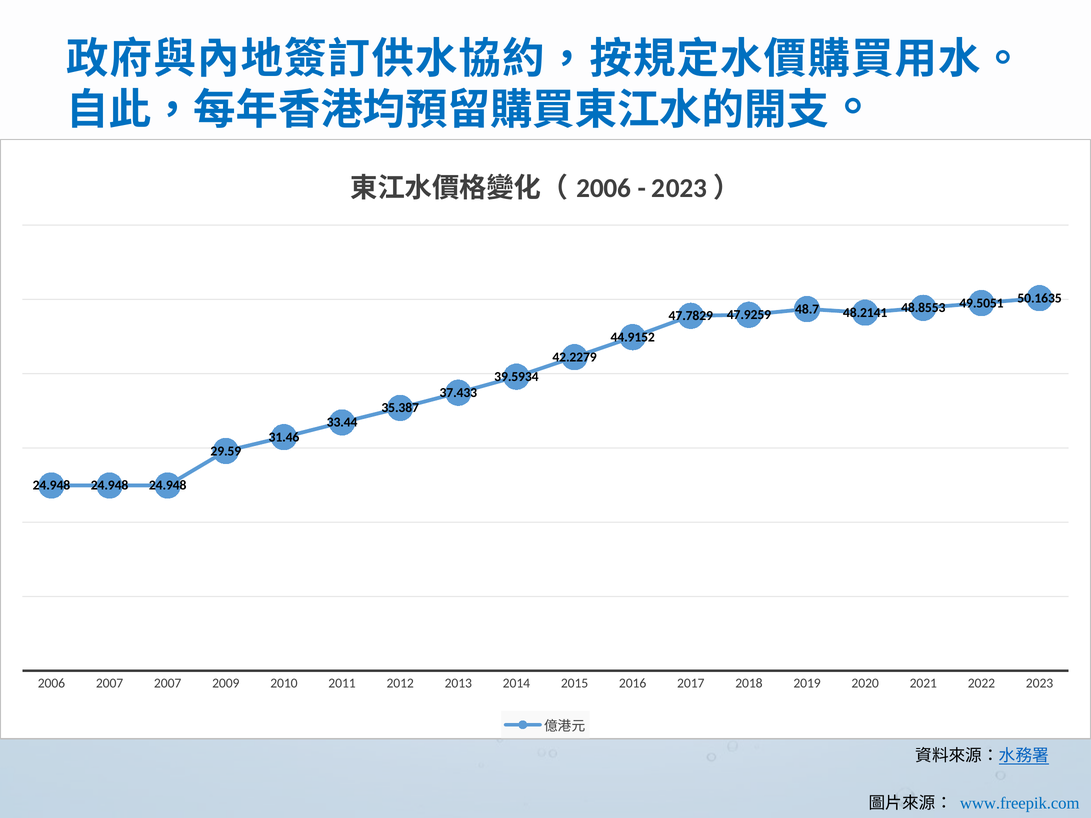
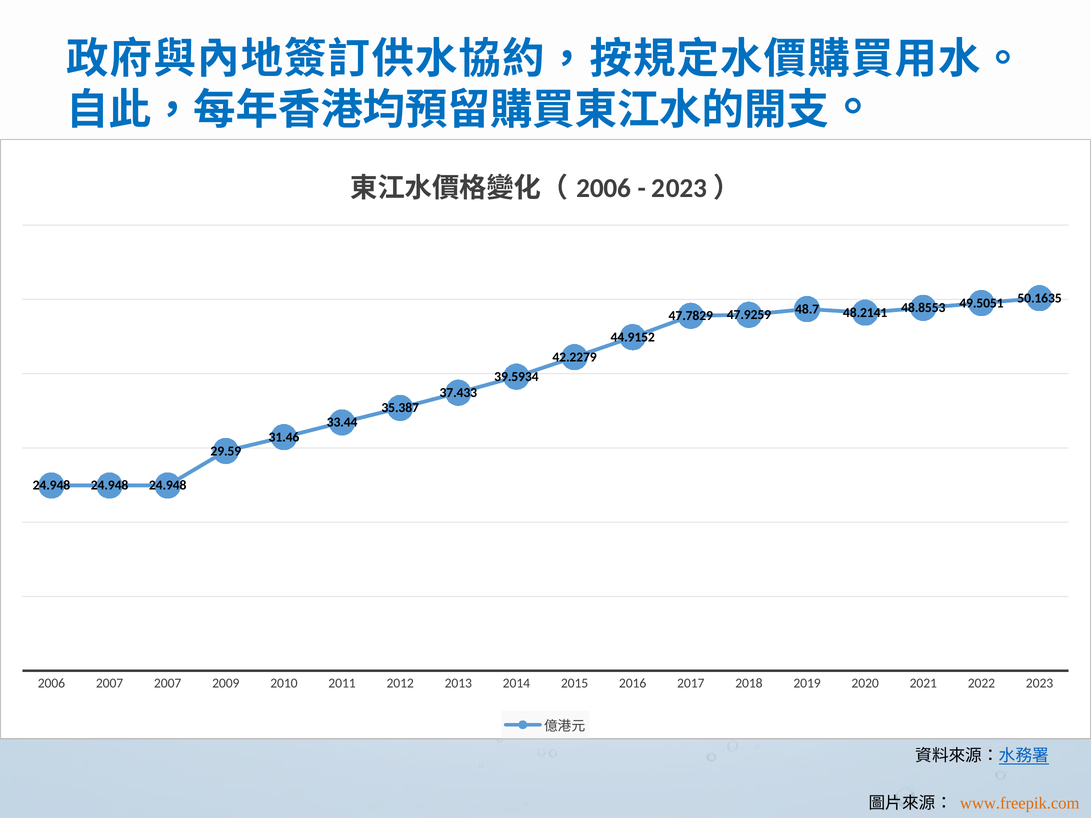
www.freepik.com colour: blue -> orange (1020, 804)
